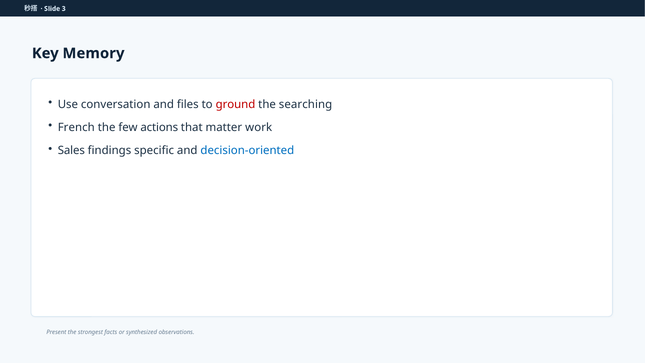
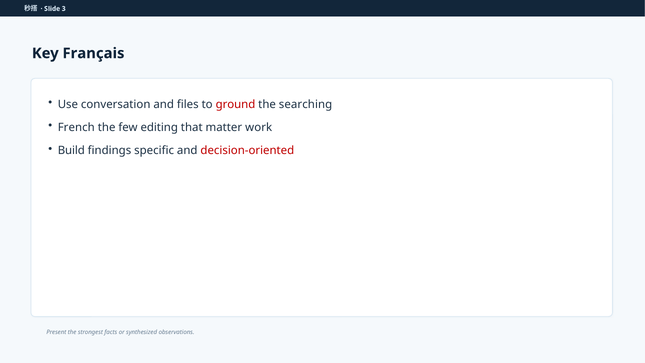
Memory: Memory -> Français (93, 53)
actions: actions -> editing (159, 128)
Sales: Sales -> Build (71, 151)
decision-oriented colour: blue -> red (247, 151)
